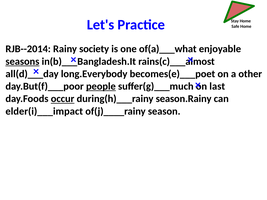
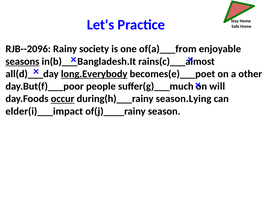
RJB--2014: RJB--2014 -> RJB--2096 (28, 49)
of(a)___what: of(a)___what -> of(a)___from (168, 49)
long.Everybody underline: none -> present (94, 74)
people underline: present -> none (101, 86)
last: last -> will (217, 86)
season.Rainy: season.Rainy -> season.Lying (184, 99)
